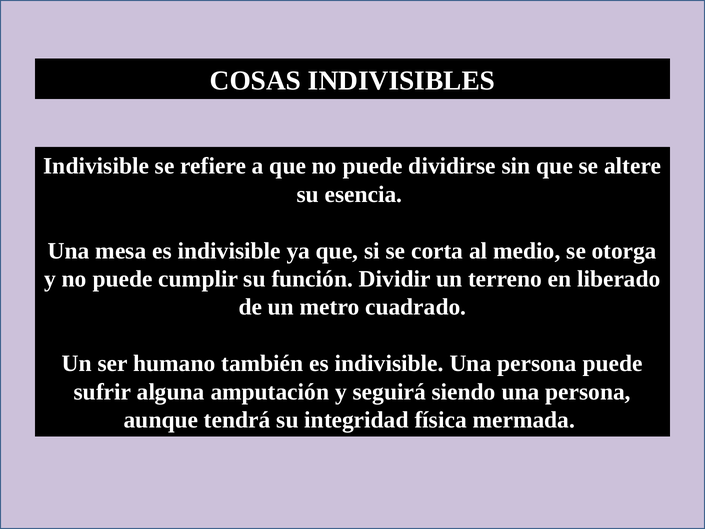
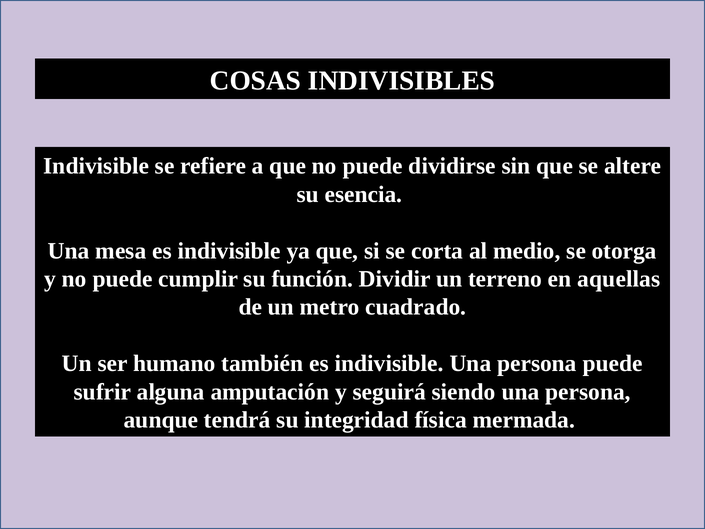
liberado: liberado -> aquellas (619, 279)
